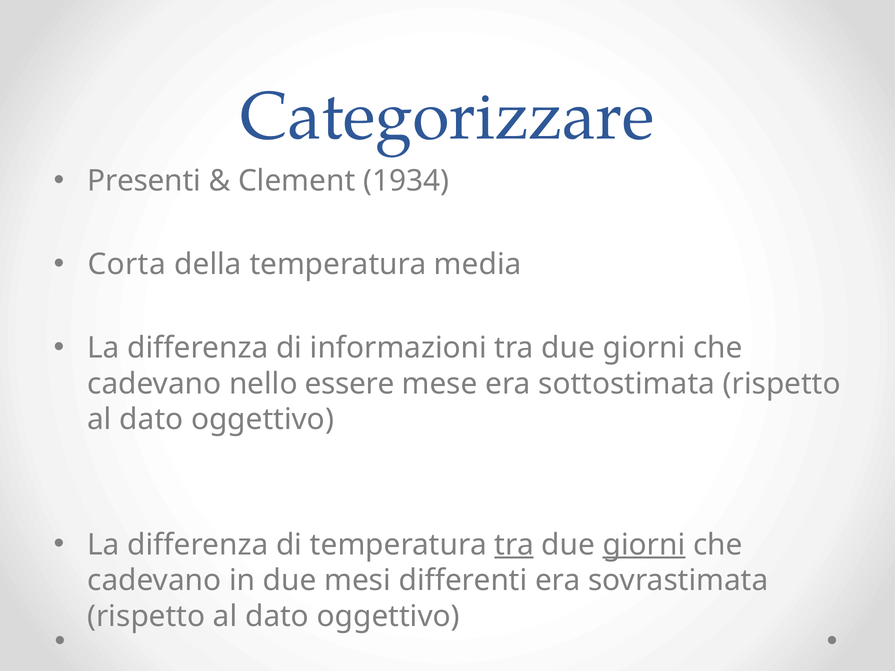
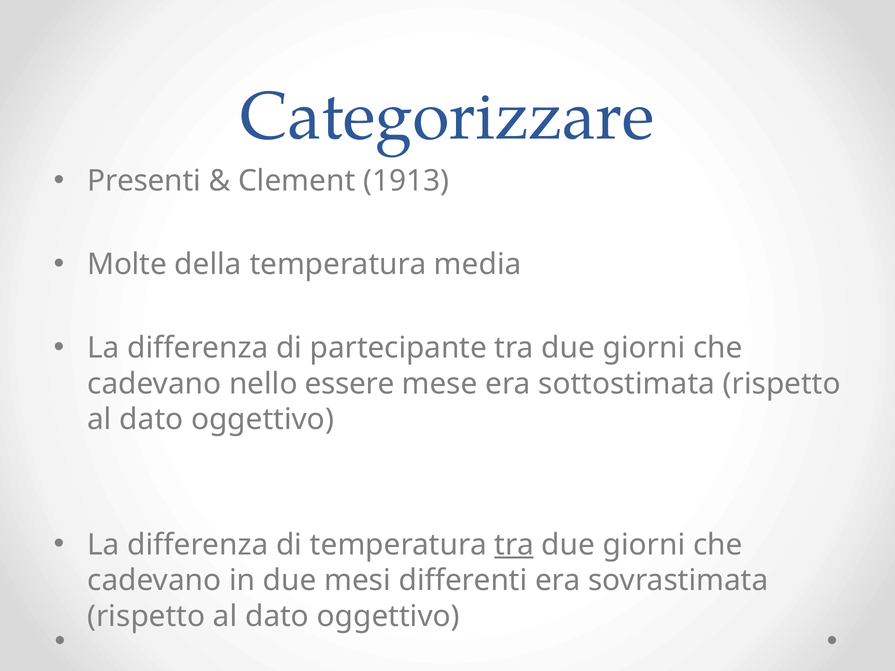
1934: 1934 -> 1913 (406, 181)
Corta: Corta -> Molte (127, 265)
informazioni: informazioni -> partecipante (398, 348)
giorni underline: present -> none (644, 545)
